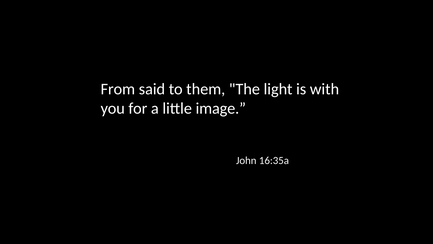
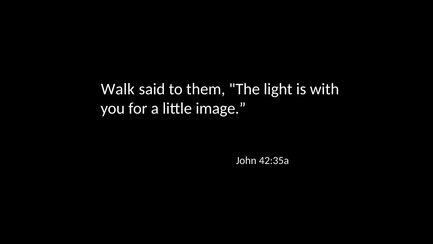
From: From -> Walk (118, 89)
16:35a: 16:35a -> 42:35a (274, 160)
